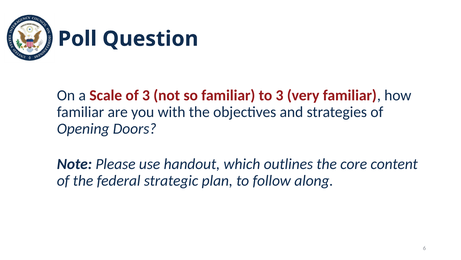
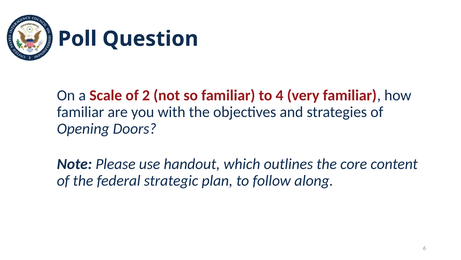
of 3: 3 -> 2 (146, 95)
to 3: 3 -> 4 (280, 95)
